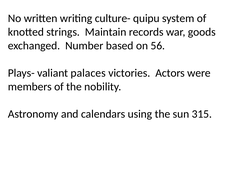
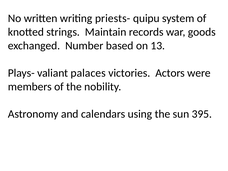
culture-: culture- -> priests- (113, 18)
56: 56 -> 13 (158, 46)
315: 315 -> 395 (202, 114)
